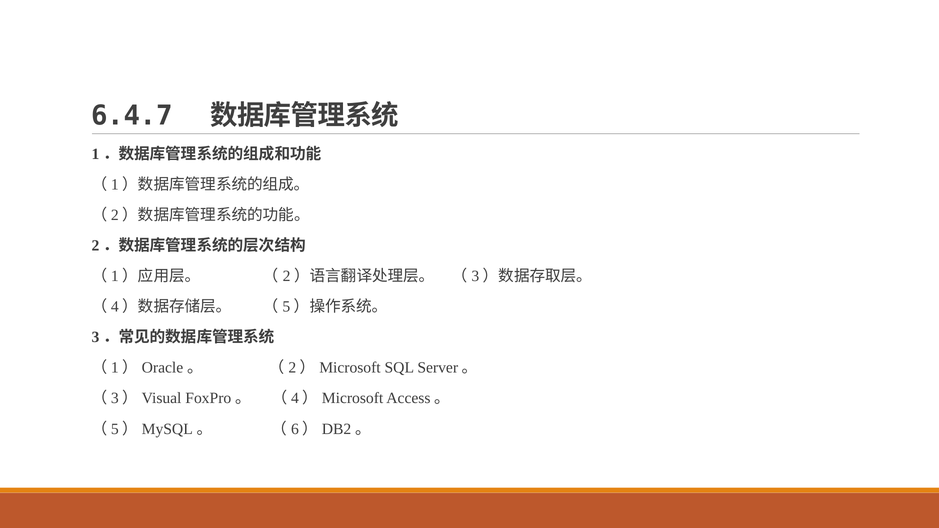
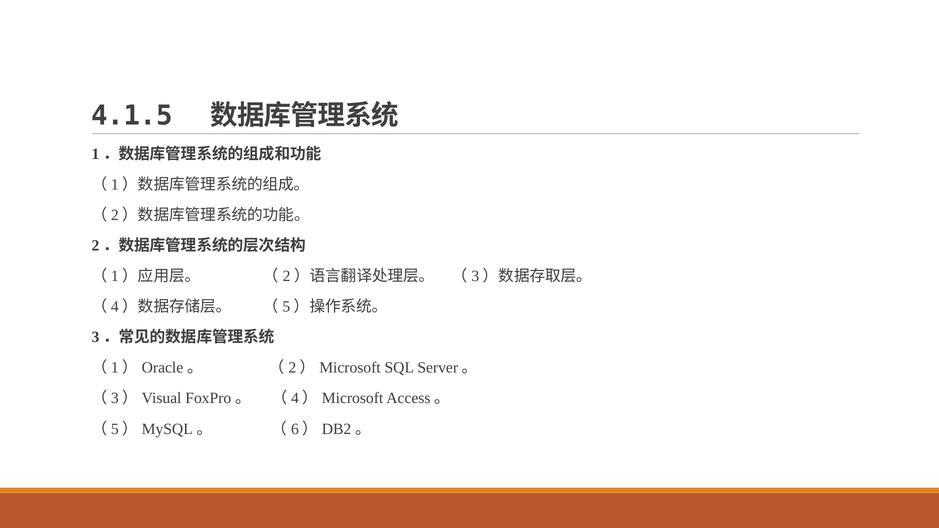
6.4.7: 6.4.7 -> 4.1.5 (132, 116)
